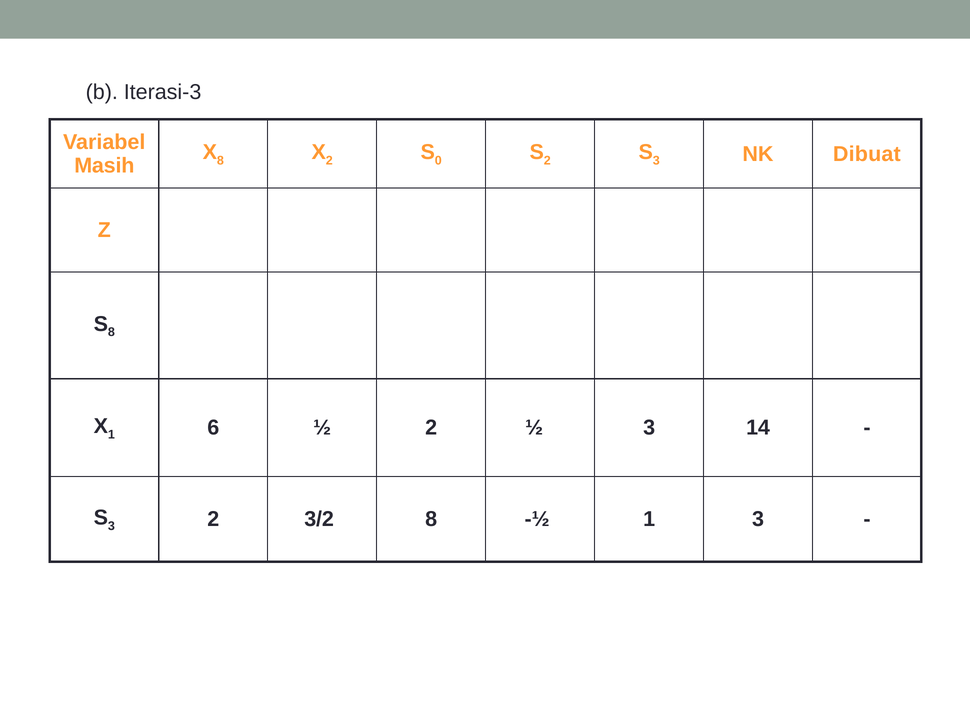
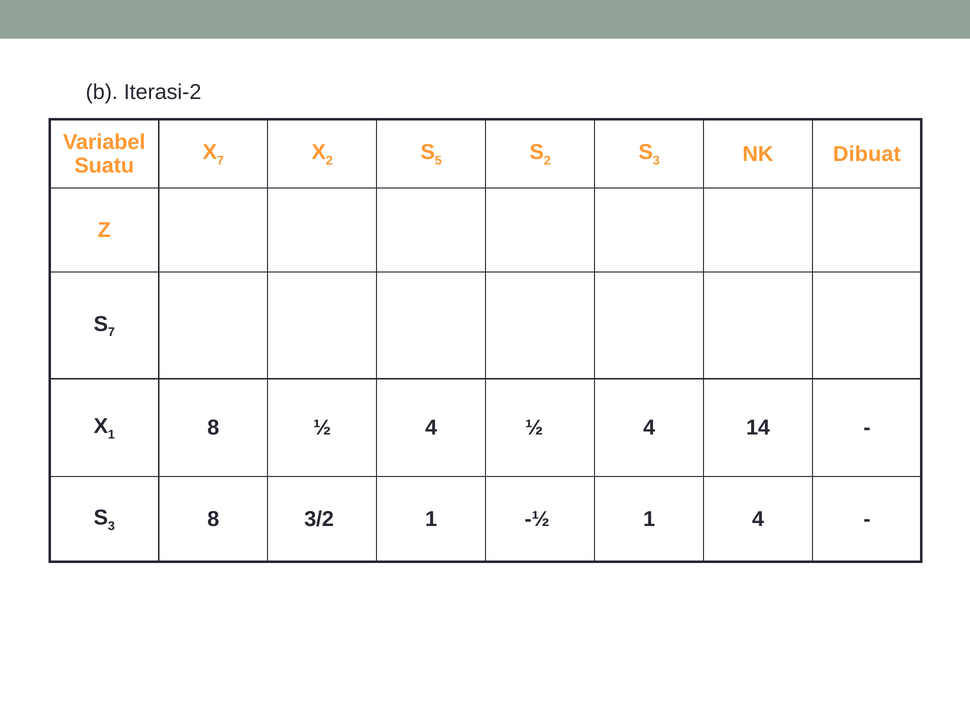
Iterasi-3: Iterasi-3 -> Iterasi-2 (163, 92)
8: 8 -> 7 (220, 161)
0: 0 -> 5 (438, 161)
Masih: Masih -> Suatu (104, 166)
8: 8 -> 7 (111, 333)
1 6: 6 -> 8 (213, 428)
2: 2 -> 4 (431, 428)
3: 3 -> 4 (649, 428)
2: 2 -> 8 (213, 520)
3/2 8: 8 -> 1 (431, 520)
1 3: 3 -> 4 (758, 520)
